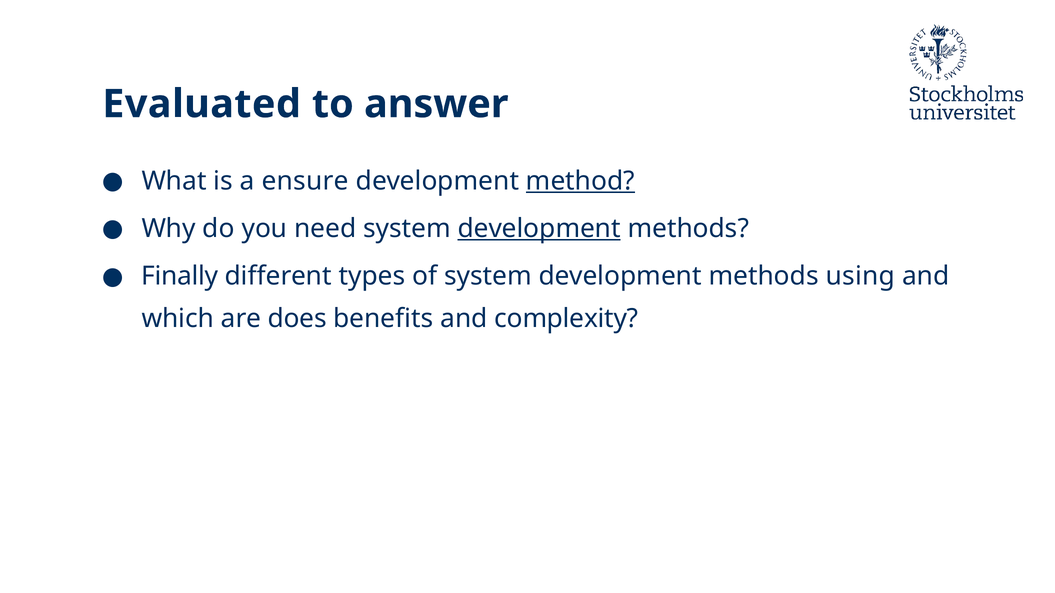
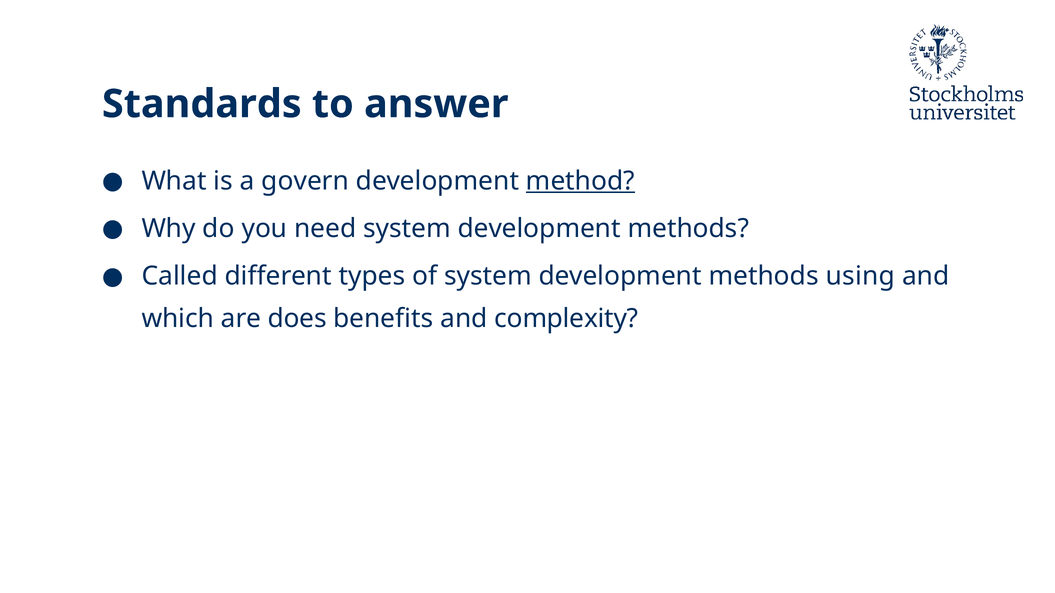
Evaluated: Evaluated -> Standards (202, 104)
ensure: ensure -> govern (305, 181)
development underline: present -> none (539, 229)
Finally: Finally -> Called (180, 276)
